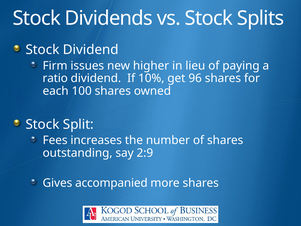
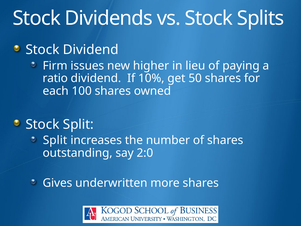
96: 96 -> 50 (195, 78)
Fees: Fees -> Split (55, 140)
2:9: 2:9 -> 2:0 (145, 153)
accompanied: accompanied -> underwritten (111, 183)
